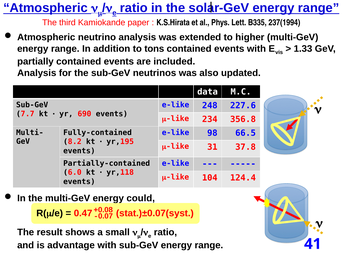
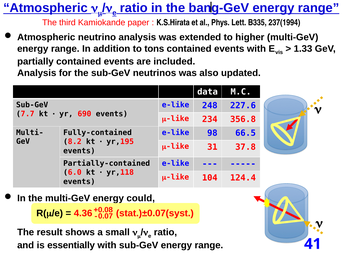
solar-GeV: solar-GeV -> bang-GeV (219, 8)
0.47: 0.47 -> 4.36 (83, 214)
advantage: advantage -> essentially (71, 246)
